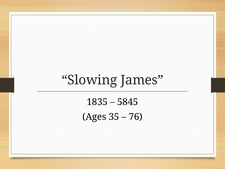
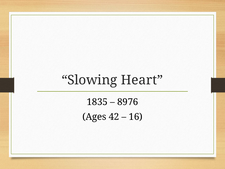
James: James -> Heart (142, 80)
5845: 5845 -> 8976 (128, 102)
35: 35 -> 42 (114, 117)
76: 76 -> 16 (136, 117)
